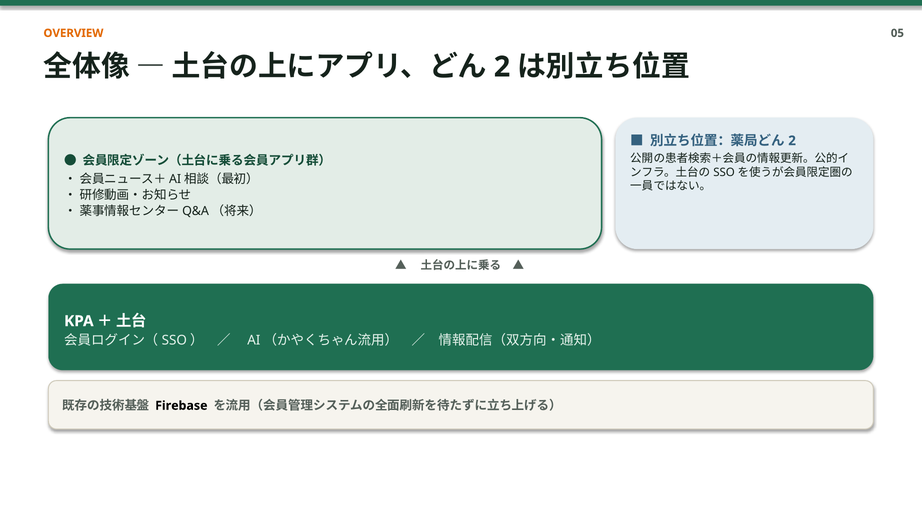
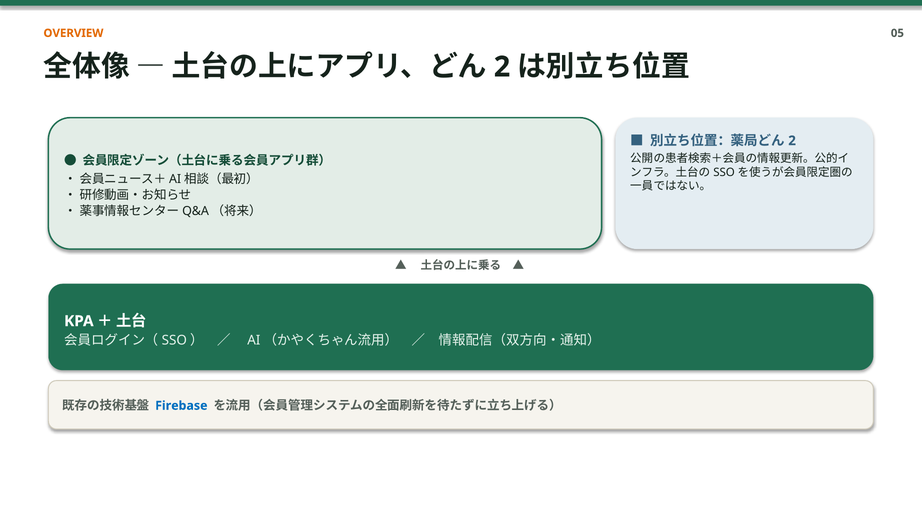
Firebase colour: black -> blue (181, 405)
